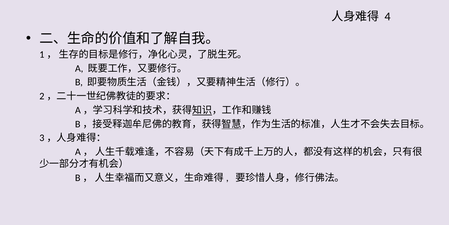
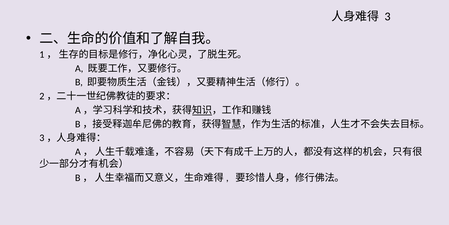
4: 4 -> 3 (388, 17)
